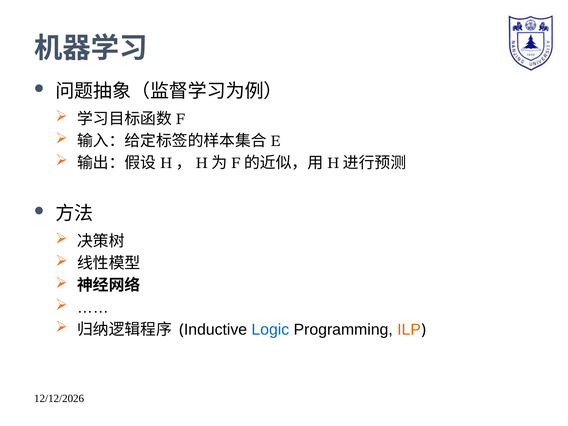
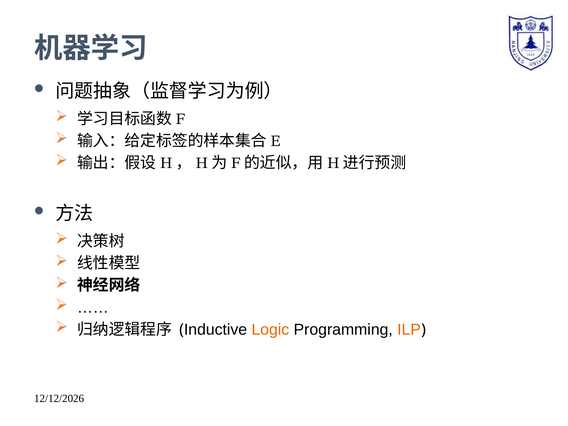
Logic colour: blue -> orange (270, 330)
